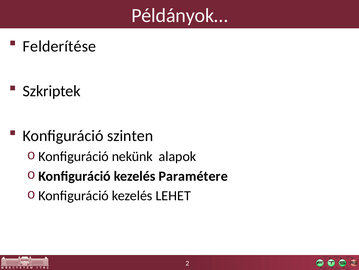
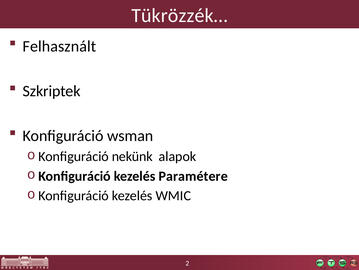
Példányok…: Példányok… -> Tükrözzék… (179, 16)
Felderítése: Felderítése -> Felhasznált (59, 46)
szinten: szinten -> wsman (130, 136)
LEHET: LEHET -> WMIC (173, 195)
